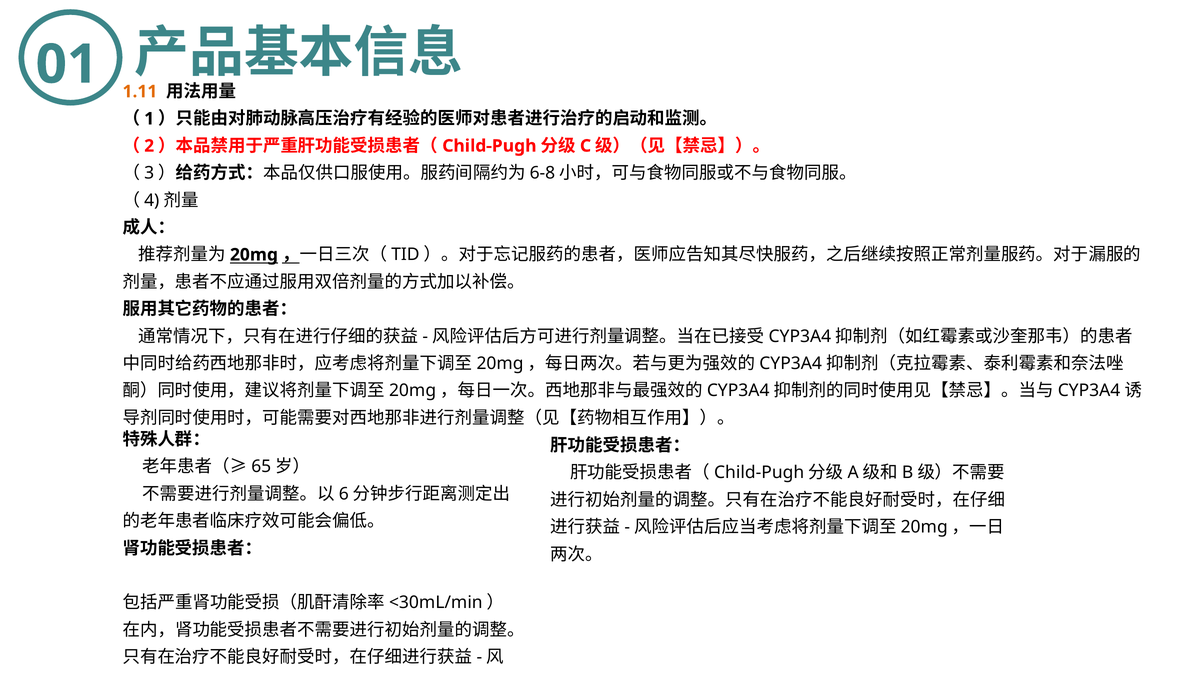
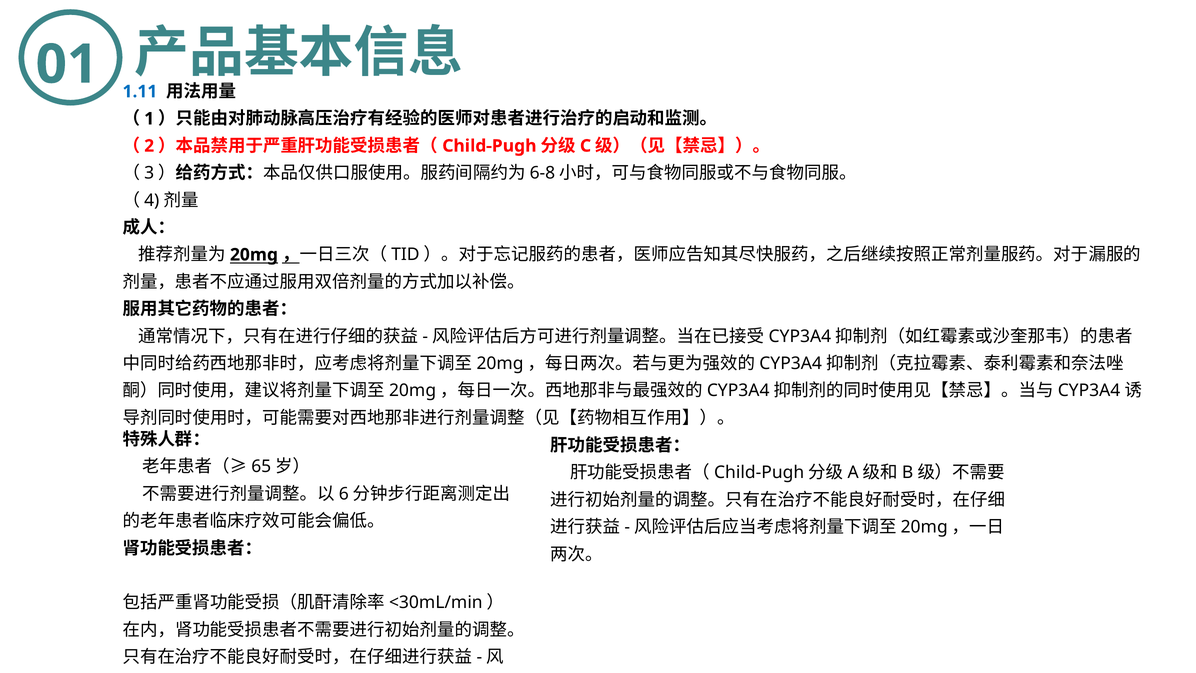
1.11 colour: orange -> blue (140, 91)
